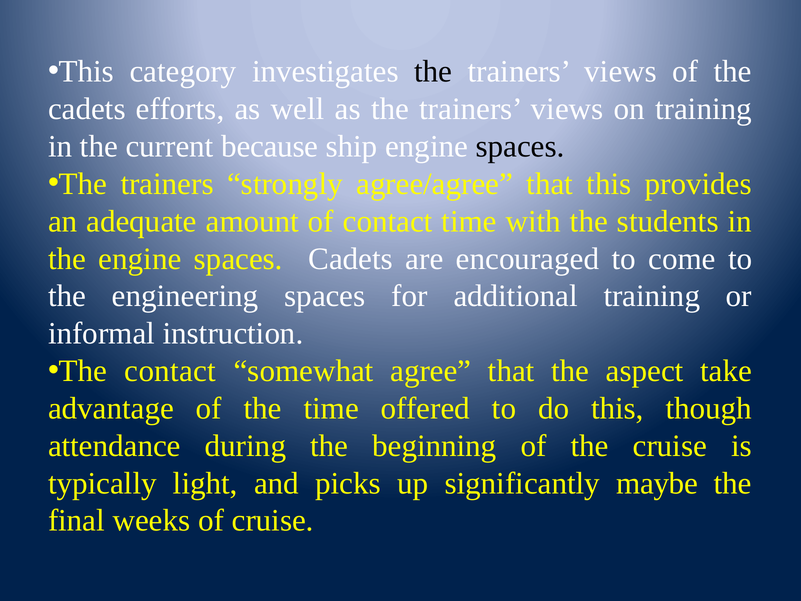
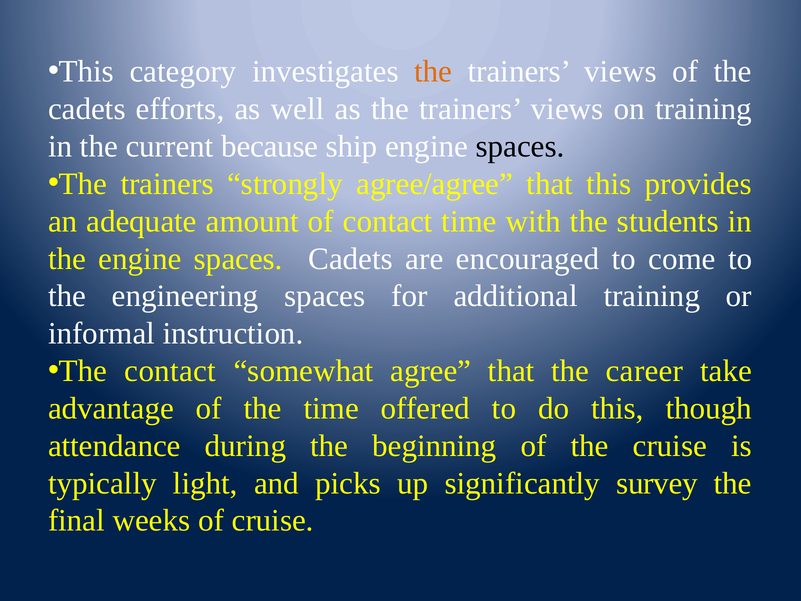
the colour: black -> orange (433, 72)
aspect: aspect -> career (645, 371)
maybe: maybe -> survey (657, 483)
